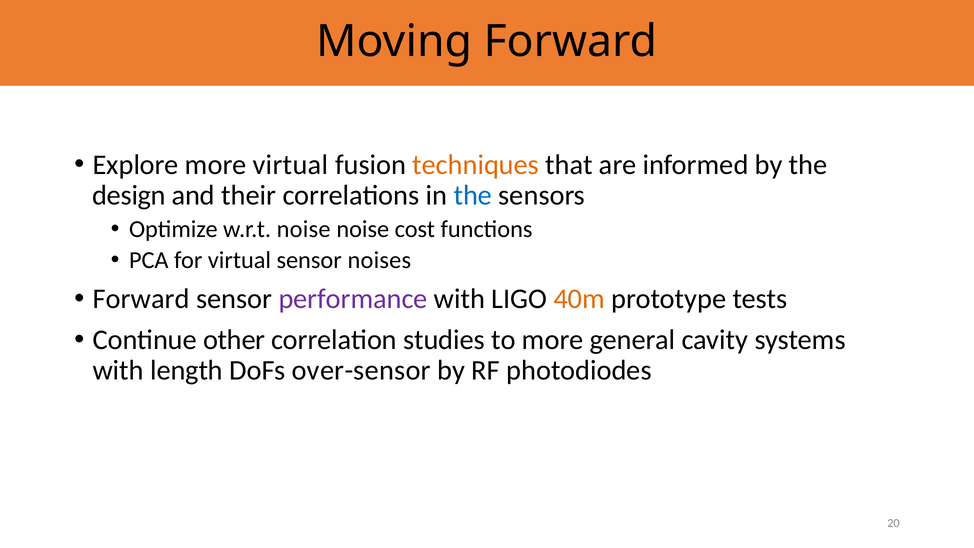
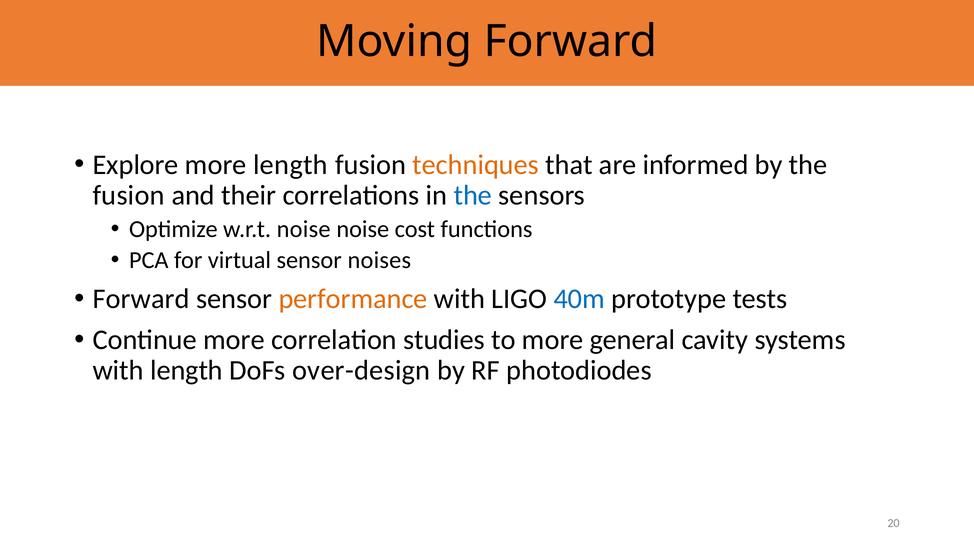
more virtual: virtual -> length (290, 165)
design: design -> fusion (129, 195)
performance colour: purple -> orange (353, 299)
40m colour: orange -> blue (579, 299)
Continue other: other -> more (234, 340)
over-sensor: over-sensor -> over-design (361, 370)
